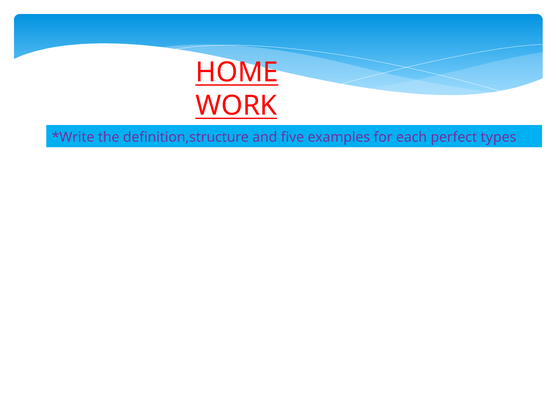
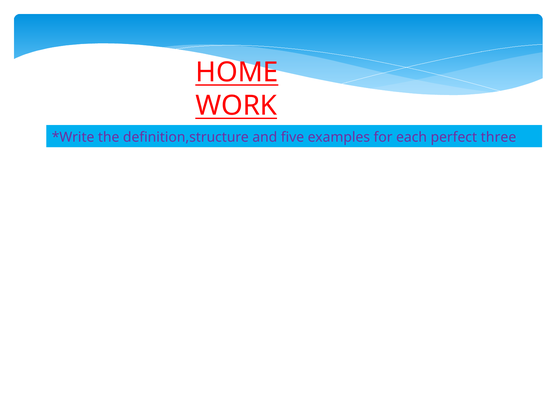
types: types -> three (499, 137)
